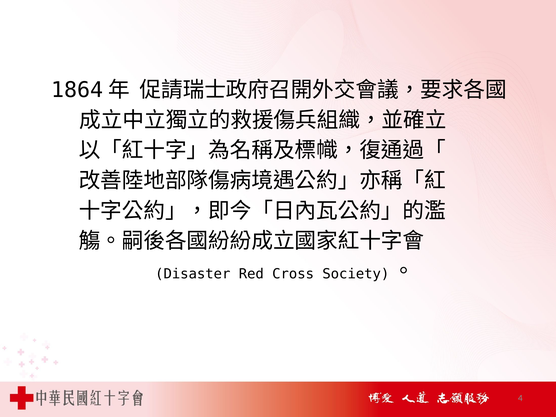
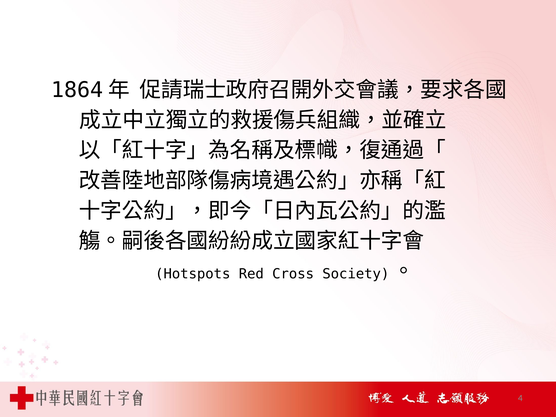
Disaster: Disaster -> Hotspots (193, 274)
